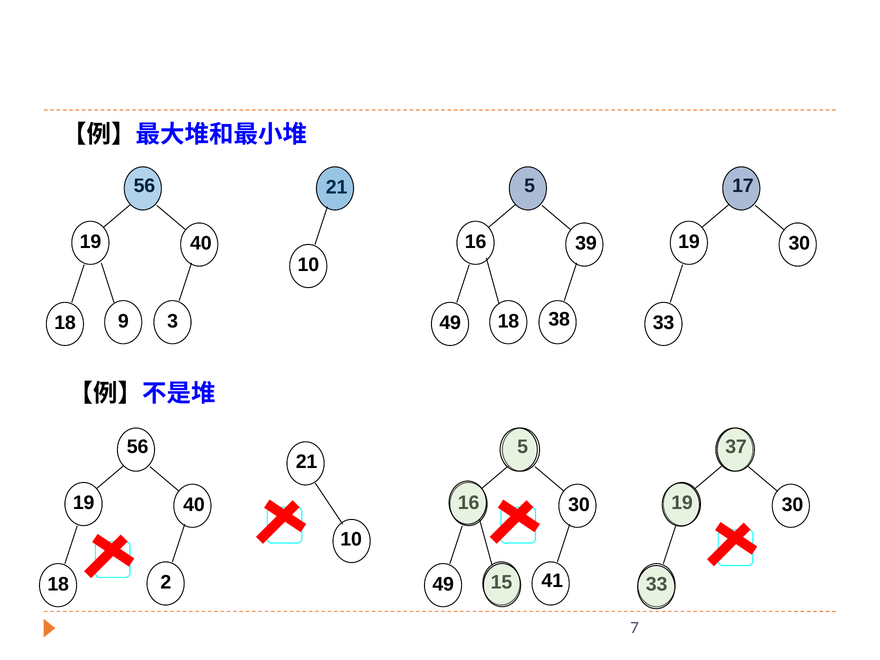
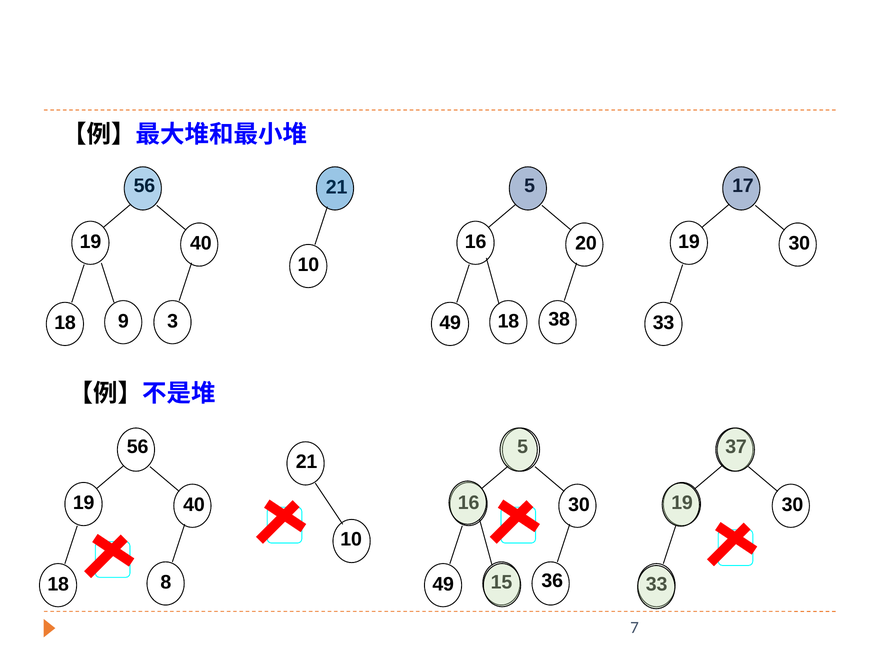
39: 39 -> 20 (586, 243)
2: 2 -> 8 (166, 582)
41: 41 -> 36 (552, 581)
